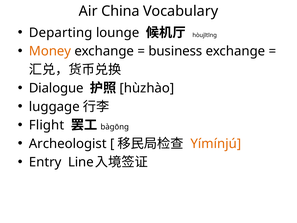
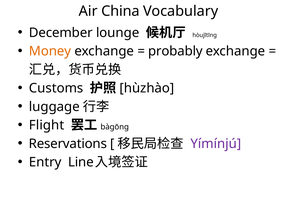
Departing: Departing -> December (61, 33)
business: business -> probably (175, 51)
Dialogue: Dialogue -> Customs (56, 88)
Archeologist: Archeologist -> Reservations (68, 144)
Yímínjú colour: orange -> purple (216, 144)
